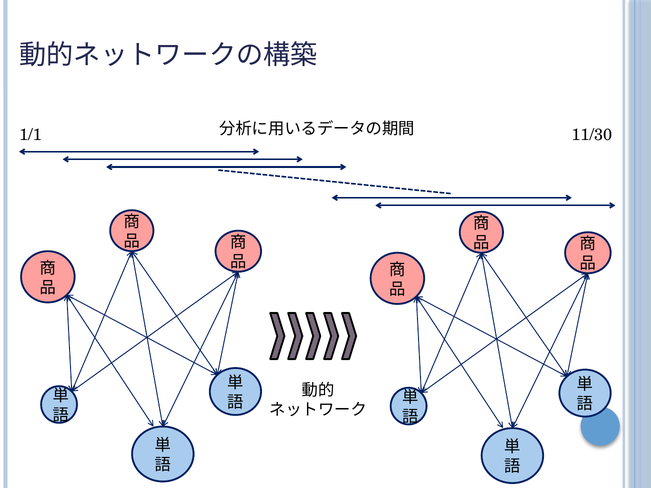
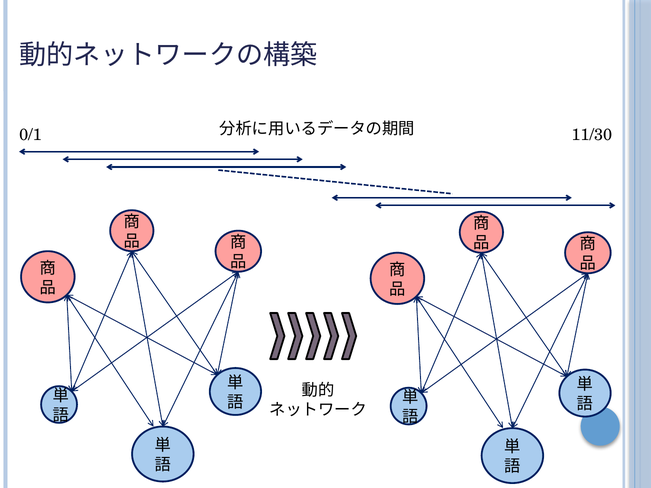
1/1: 1/1 -> 0/1 (30, 135)
